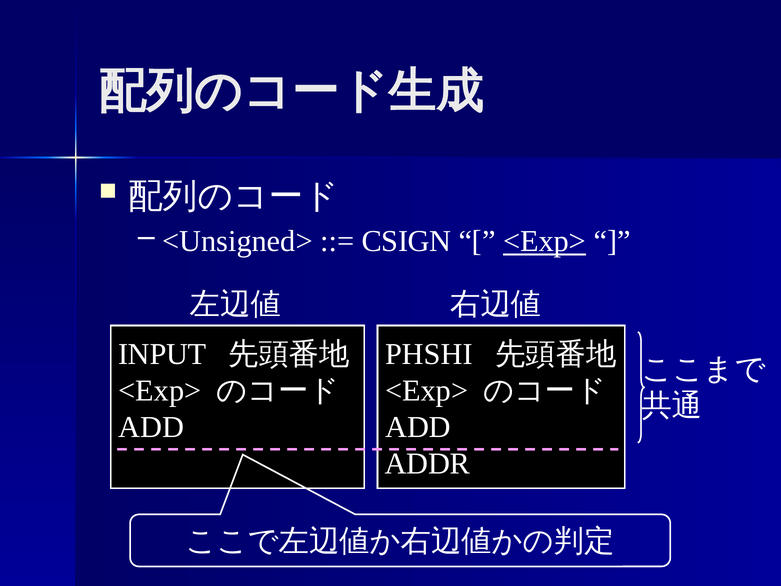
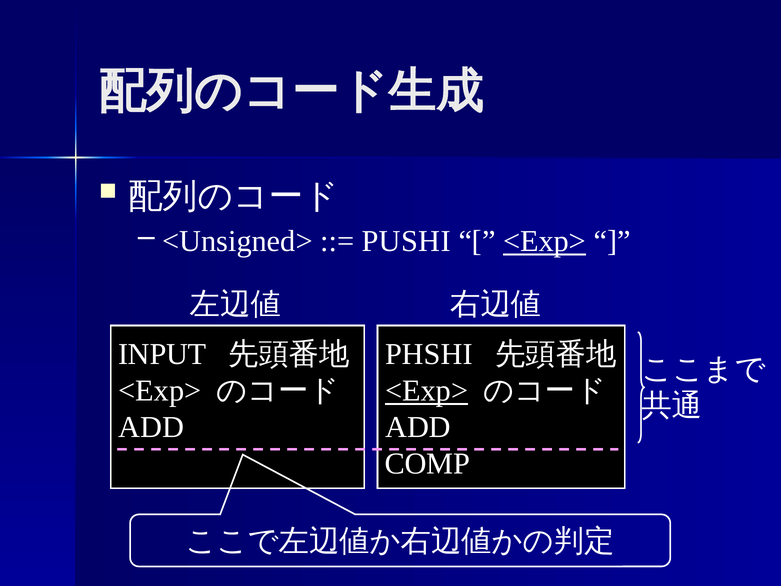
CSIGN: CSIGN -> PUSHI (406, 241)
<Exp> underline: none -> present (427, 391)
ADDR: ADDR -> COMP (427, 464)
